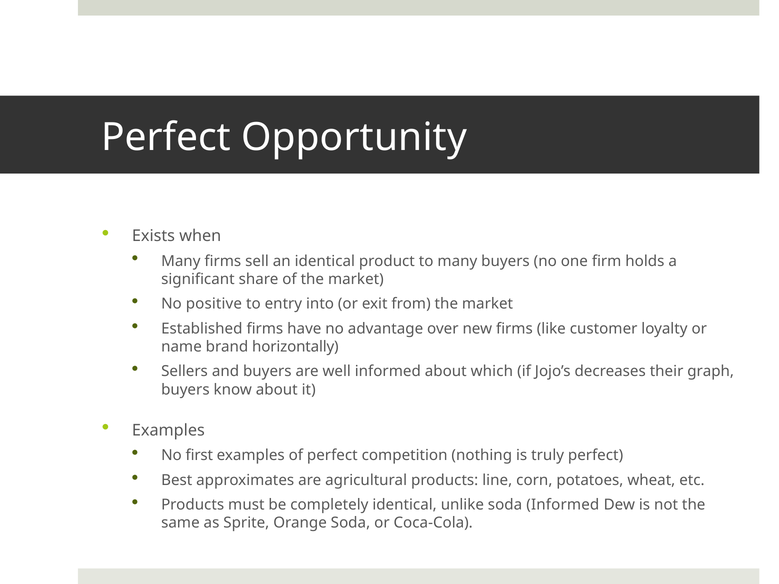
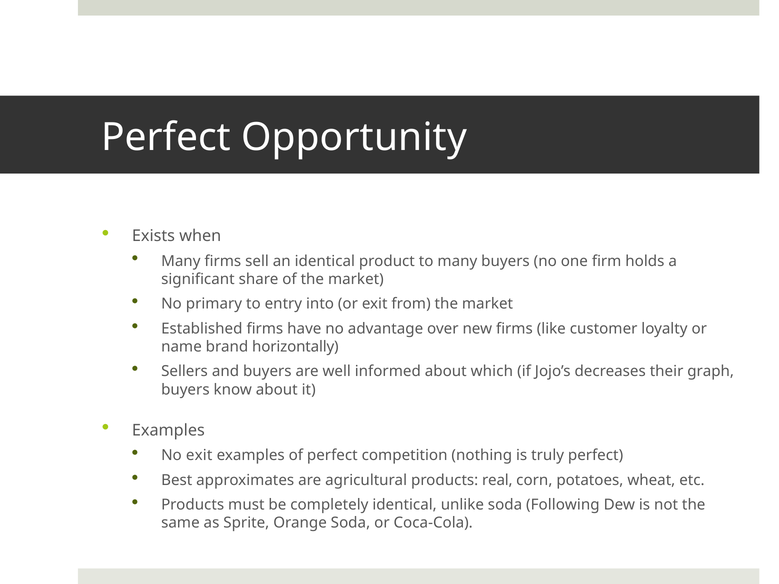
positive: positive -> primary (214, 304)
No first: first -> exit (199, 456)
line: line -> real (497, 480)
soda Informed: Informed -> Following (563, 505)
